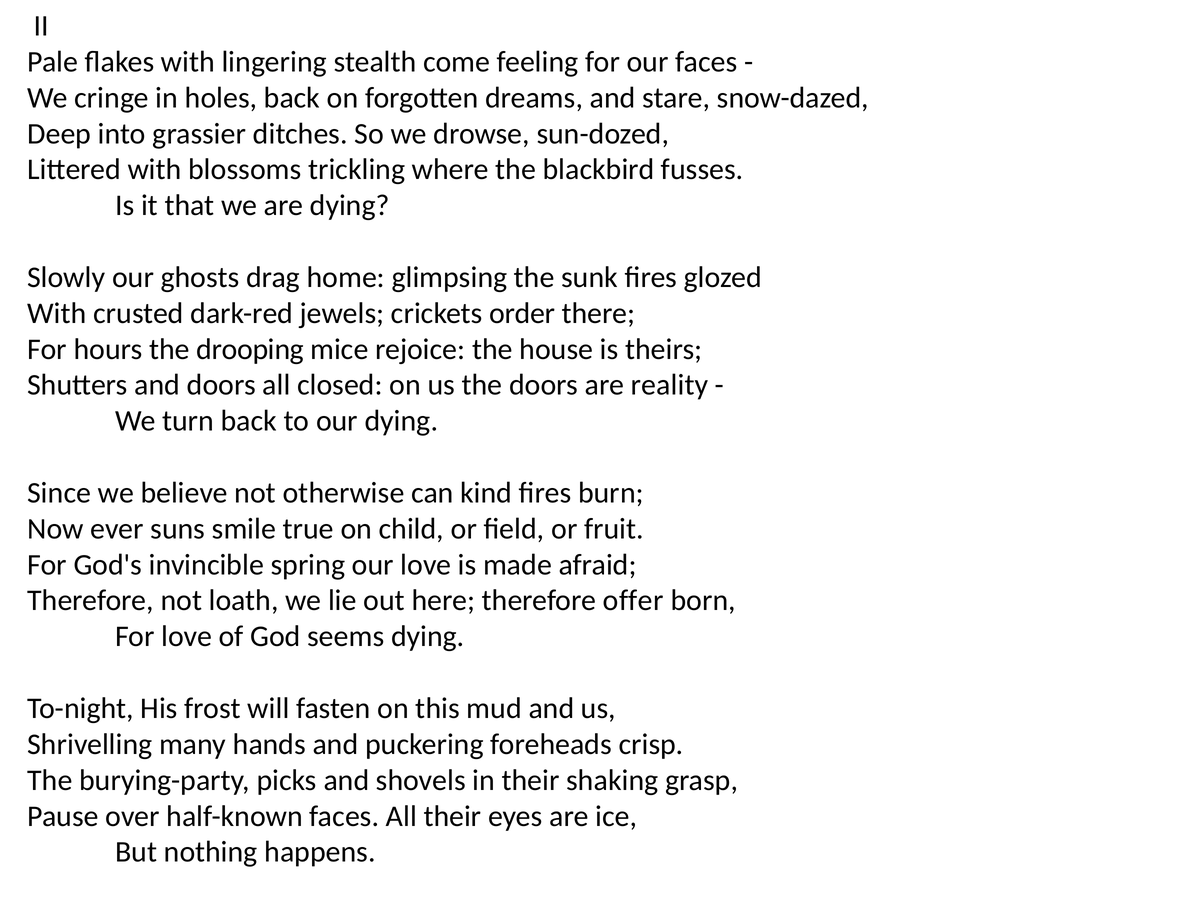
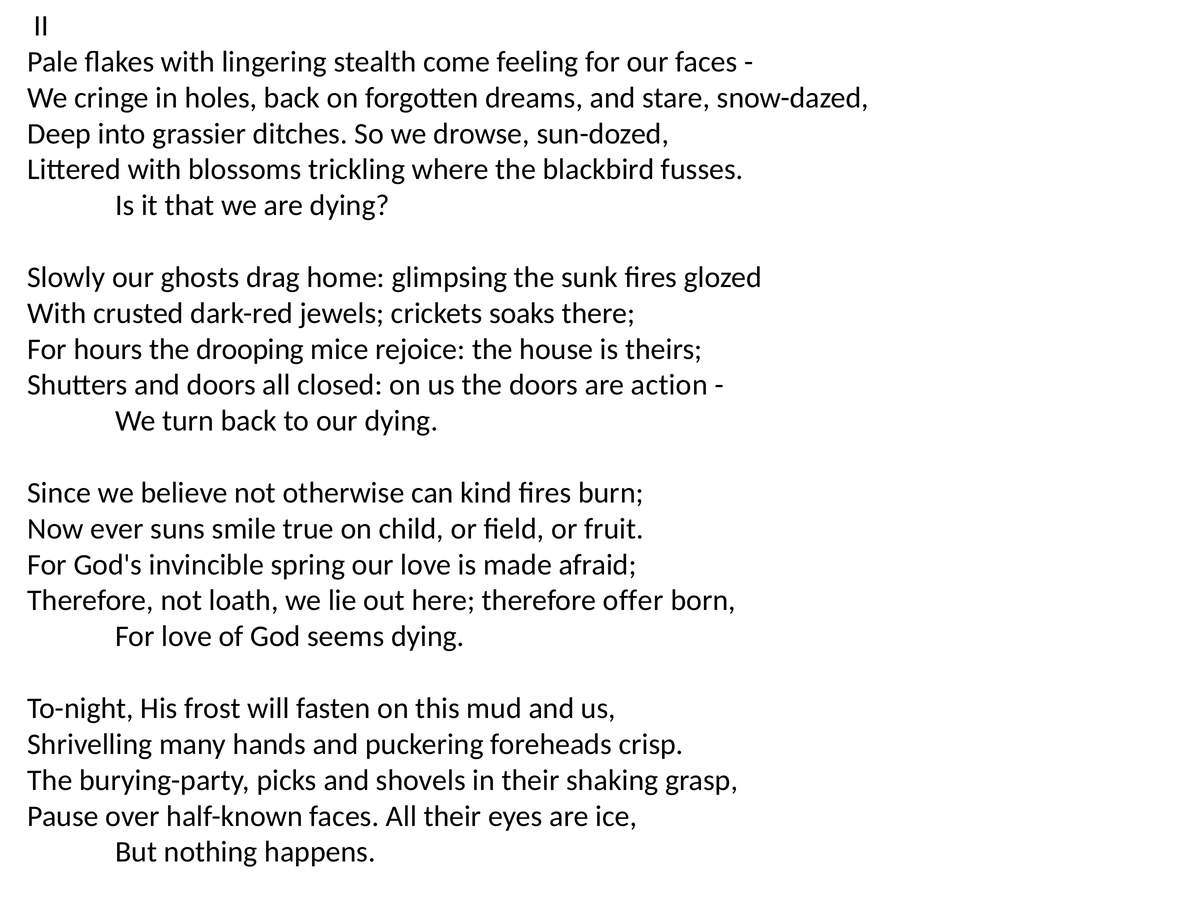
order: order -> soaks (522, 313)
reality: reality -> action (669, 385)
